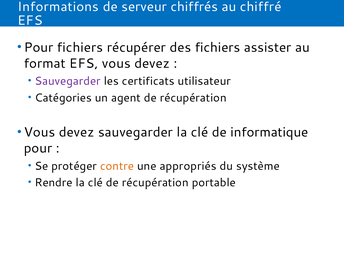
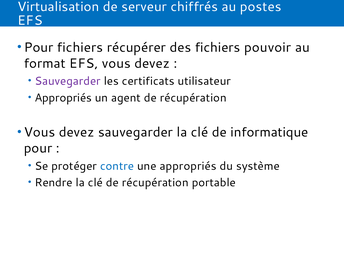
Informations: Informations -> Virtualisation (58, 7)
chiffré: chiffré -> postes (261, 7)
assister: assister -> pouvoir (268, 47)
Catégories: Catégories -> Appropriés (63, 98)
contre colour: orange -> blue (117, 166)
